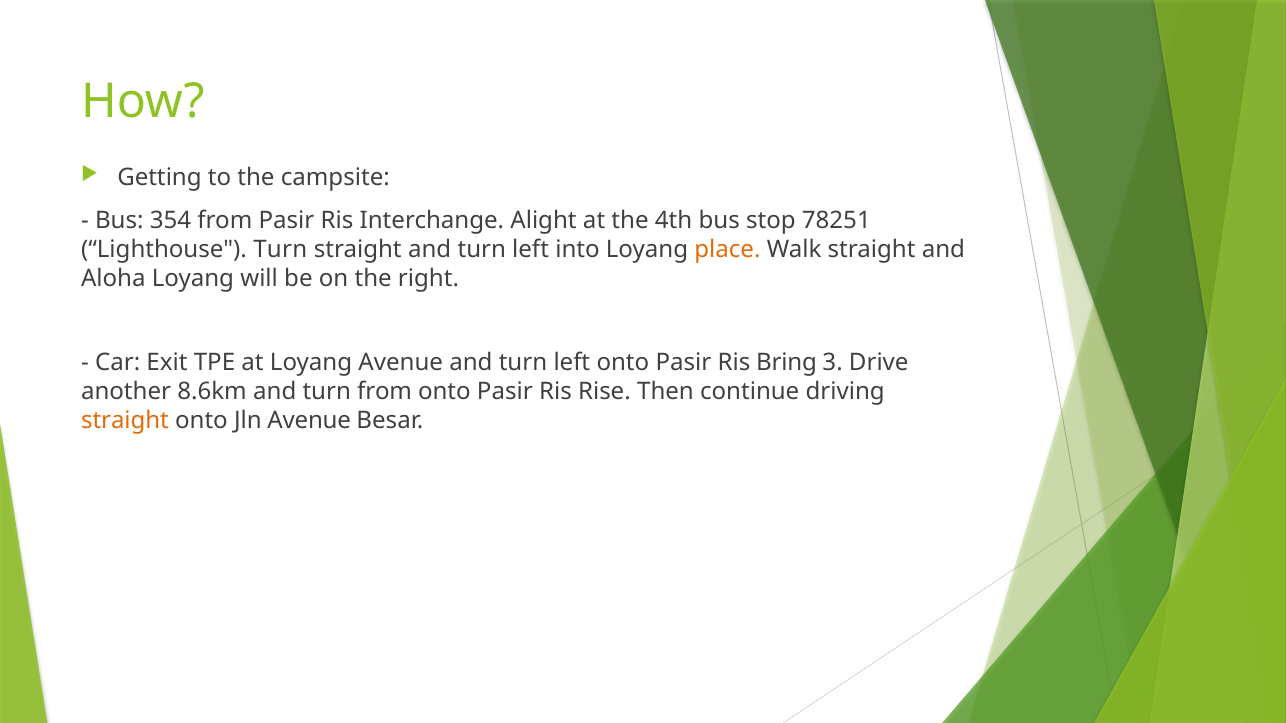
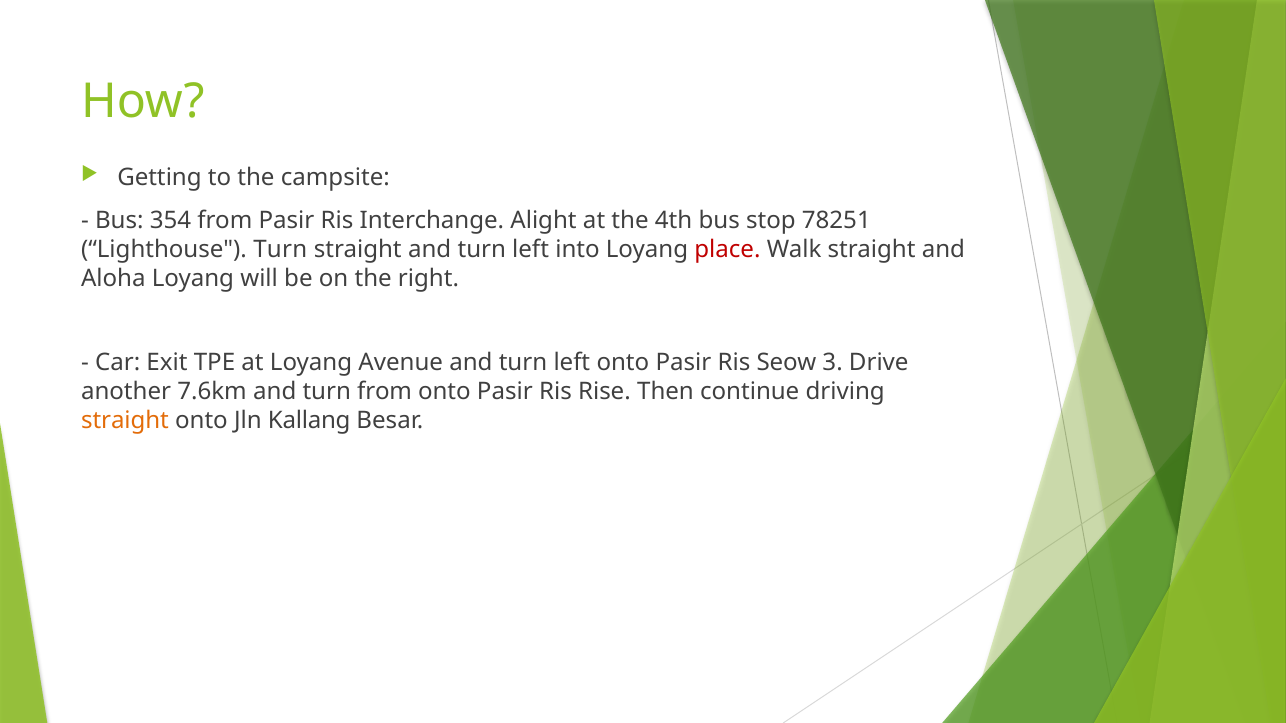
place colour: orange -> red (727, 249)
Bring: Bring -> Seow (787, 363)
8.6km: 8.6km -> 7.6km (212, 392)
Jln Avenue: Avenue -> Kallang (309, 421)
